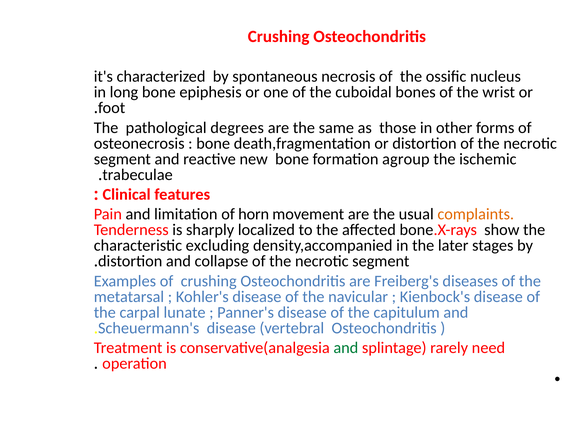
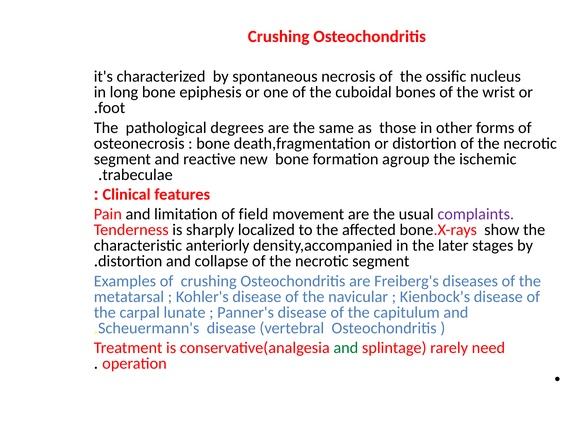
horn: horn -> field (253, 214)
complaints colour: orange -> purple (476, 214)
excluding: excluding -> anteriorly (218, 245)
